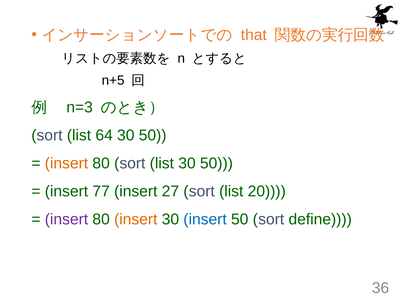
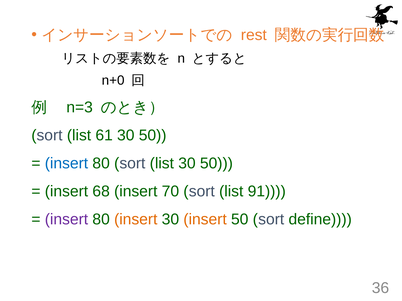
that: that -> rest (254, 35)
n+5: n+5 -> n+0 (113, 81)
64: 64 -> 61 (104, 136)
insert colour: orange -> blue (66, 164)
77: 77 -> 68 (101, 192)
27: 27 -> 70 (170, 192)
20: 20 -> 91 (267, 192)
insert colour: blue -> orange (205, 220)
